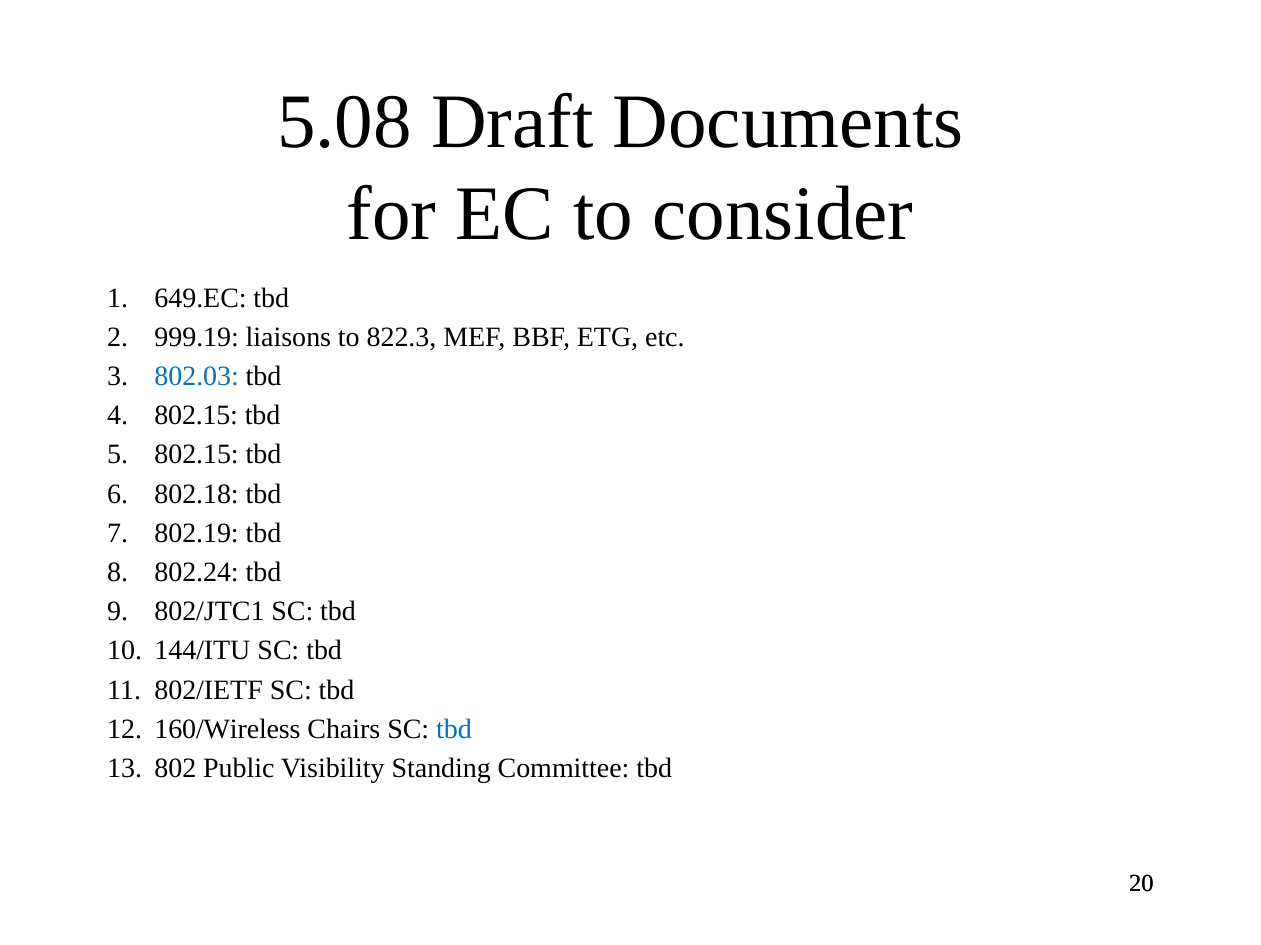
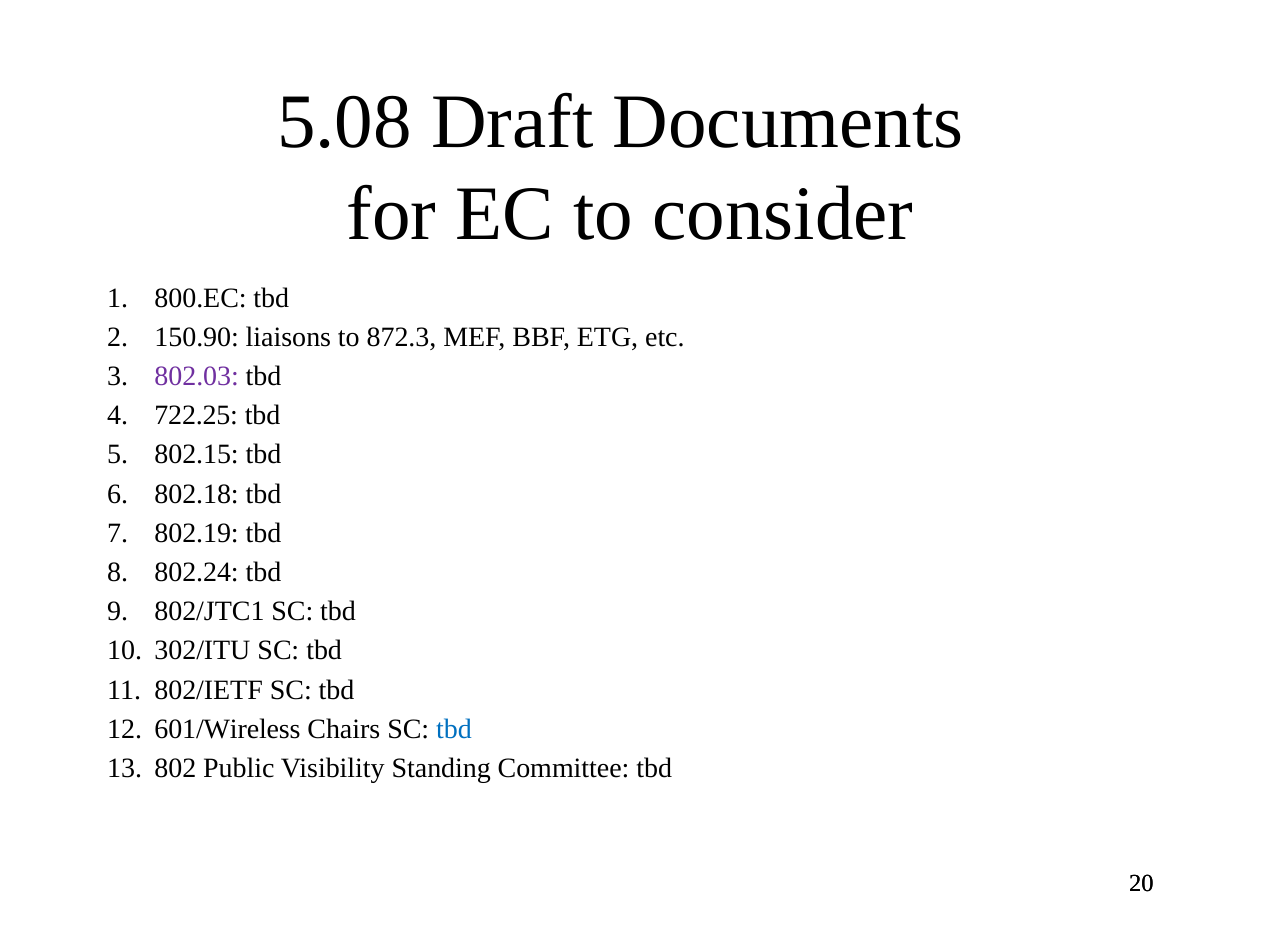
649.EC: 649.EC -> 800.EC (201, 298)
999.19: 999.19 -> 150.90 (197, 337)
822.3: 822.3 -> 872.3 (402, 337)
802.03 colour: blue -> purple (197, 377)
802.15: 802.15 -> 722.25 (196, 416)
144/ITU: 144/ITU -> 302/ITU (202, 651)
160/Wireless: 160/Wireless -> 601/Wireless (228, 730)
